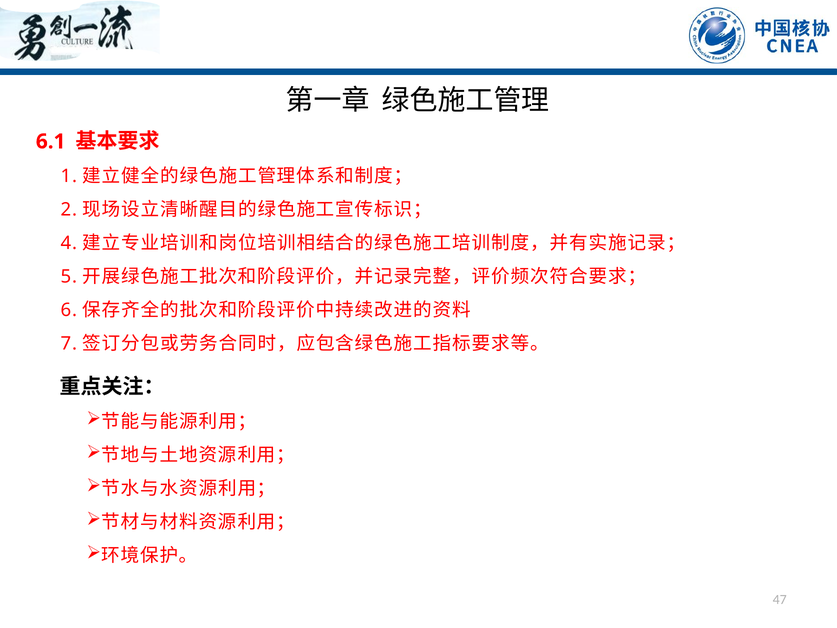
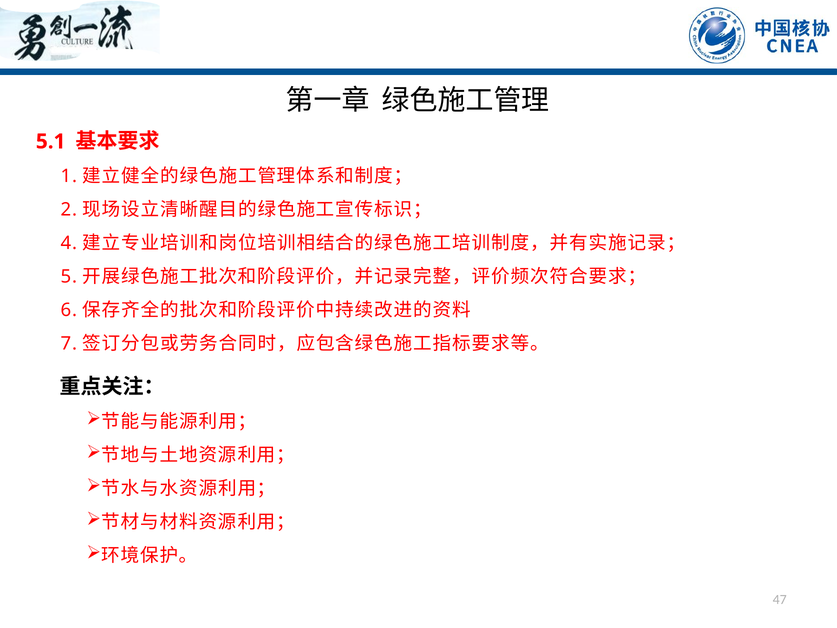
6.1: 6.1 -> 5.1 (51, 141)
